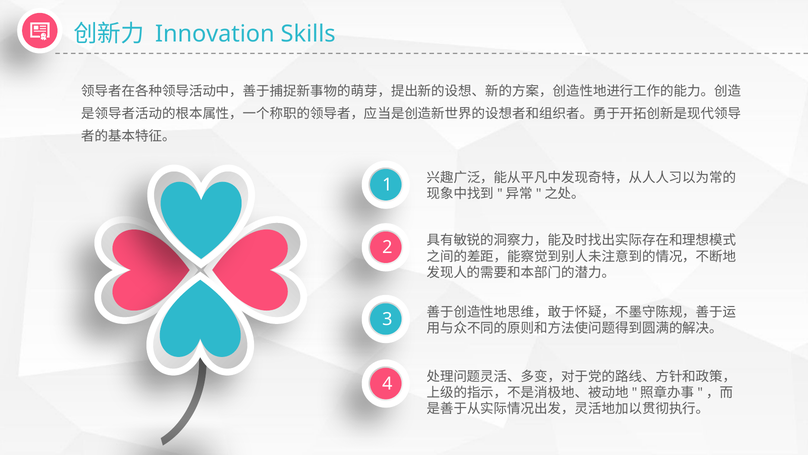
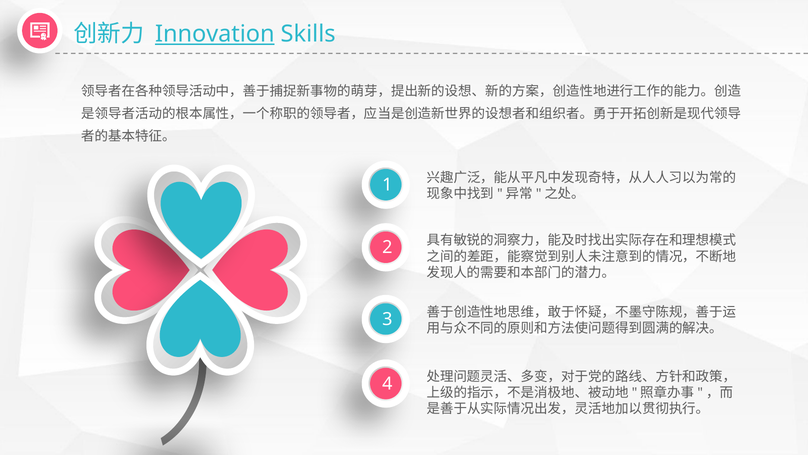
Innovation underline: none -> present (215, 34)
